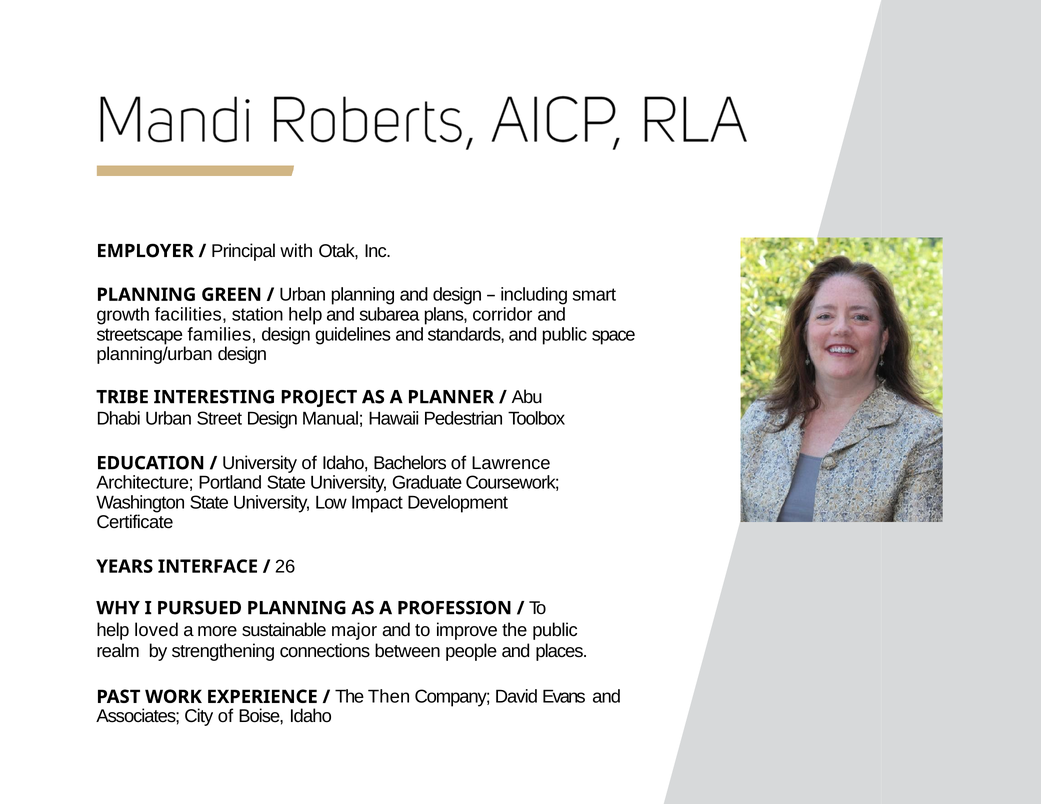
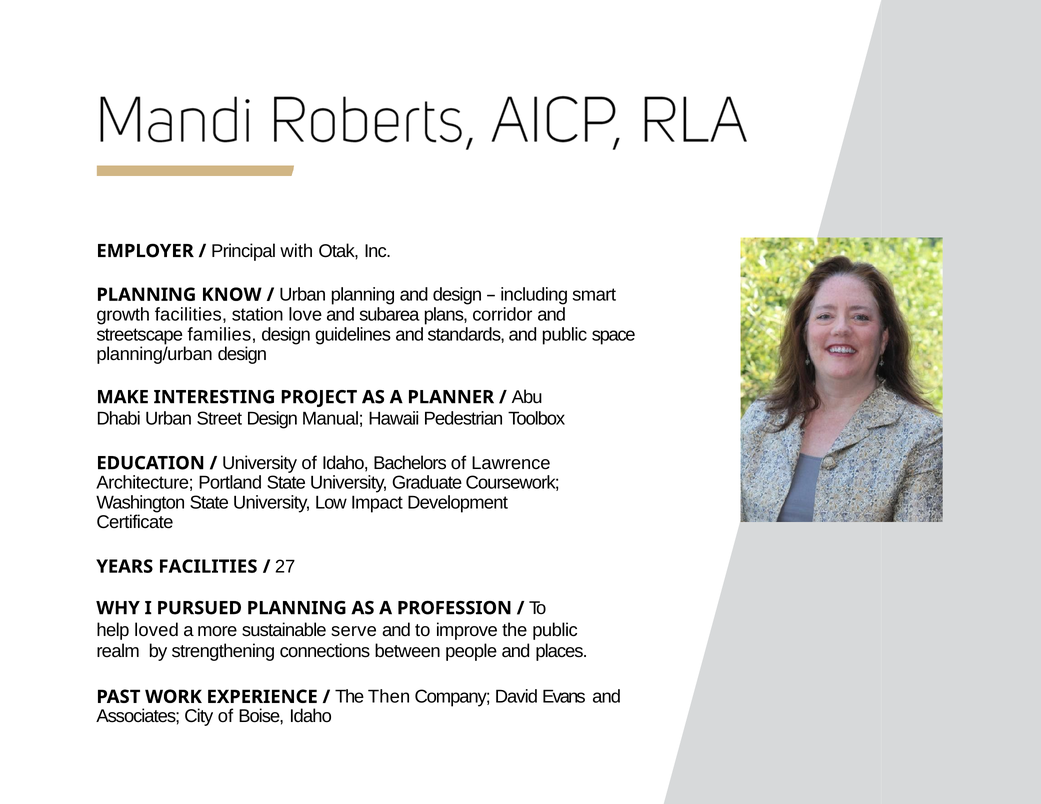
GREEN: GREEN -> KNOW (231, 295)
station help: help -> love (305, 315)
TRIBE: TRIBE -> MAKE (123, 397)
YEARS INTERFACE: INTERFACE -> FACILITIES (208, 567)
26: 26 -> 27 (285, 567)
major: major -> serve (354, 630)
